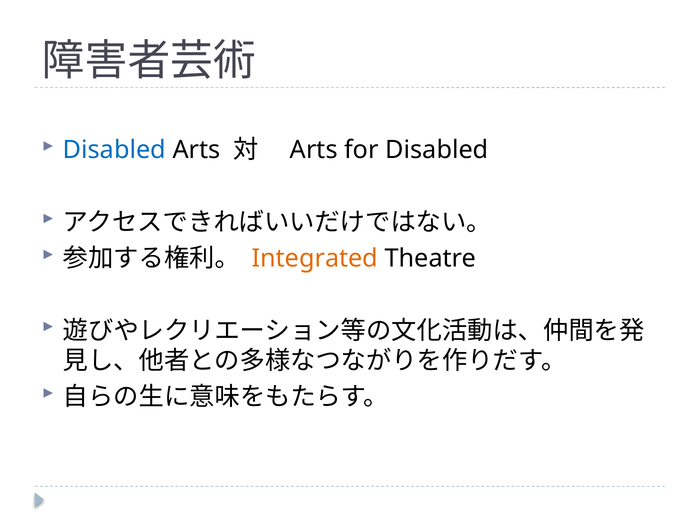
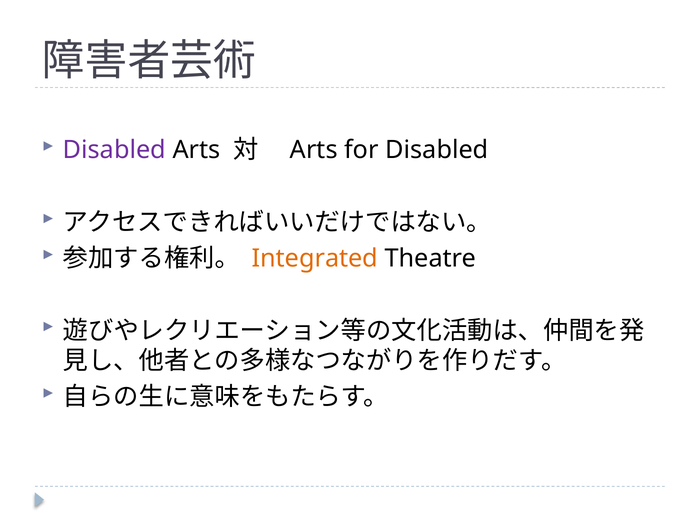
Disabled colour: blue -> purple (114, 150)
